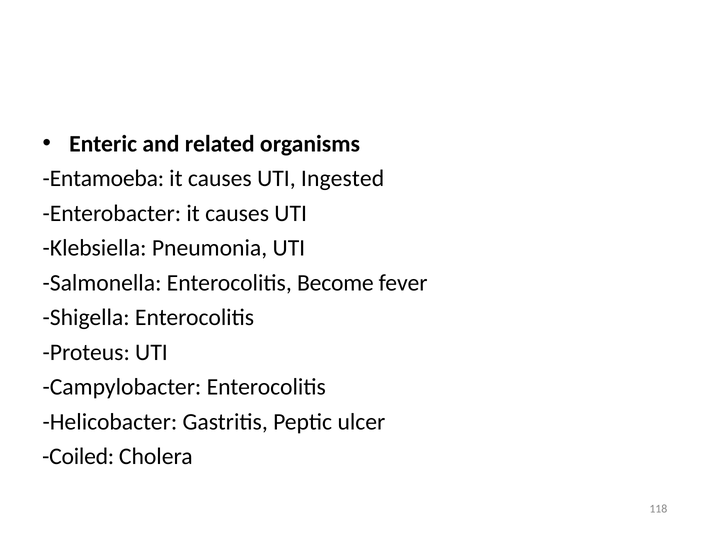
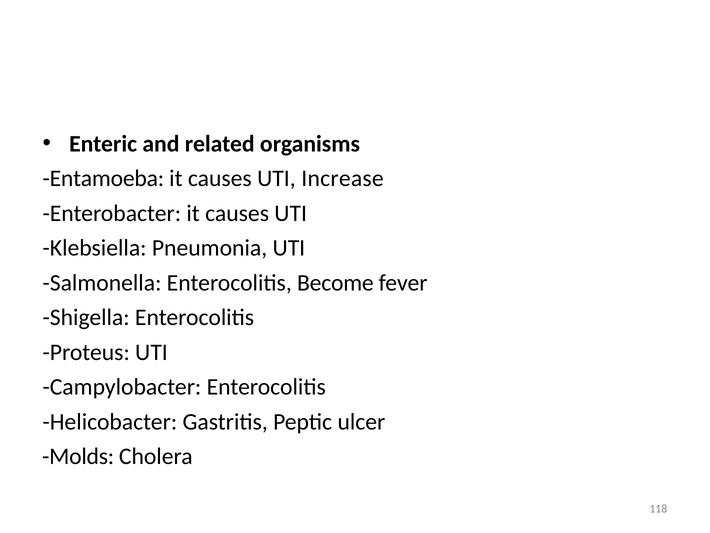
Ingested: Ingested -> Increase (343, 178)
Coiled: Coiled -> Molds (78, 456)
